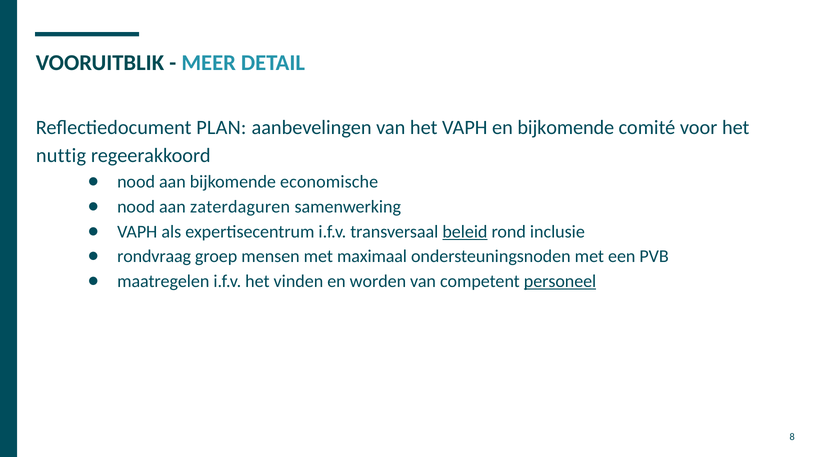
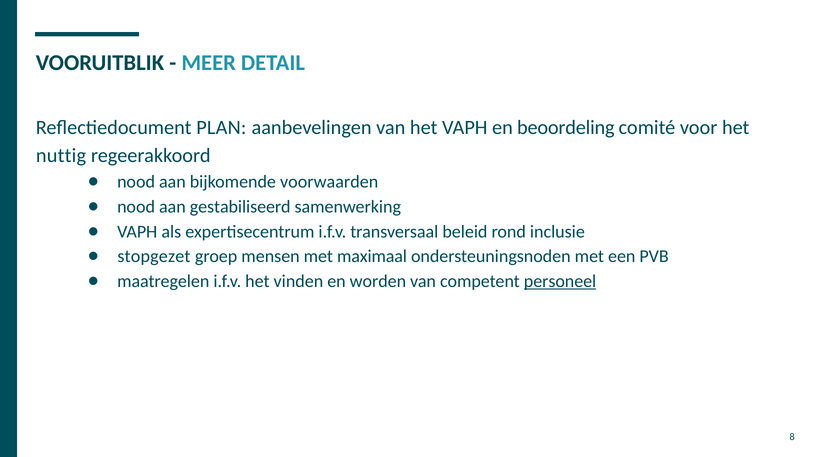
en bijkomende: bijkomende -> beoordeling (566, 128)
economische: economische -> voorwaarden (329, 182)
zaterdaguren: zaterdaguren -> gestabiliseerd (240, 207)
beleid underline: present -> none (465, 232)
rondvraag: rondvraag -> stopgezet (154, 257)
